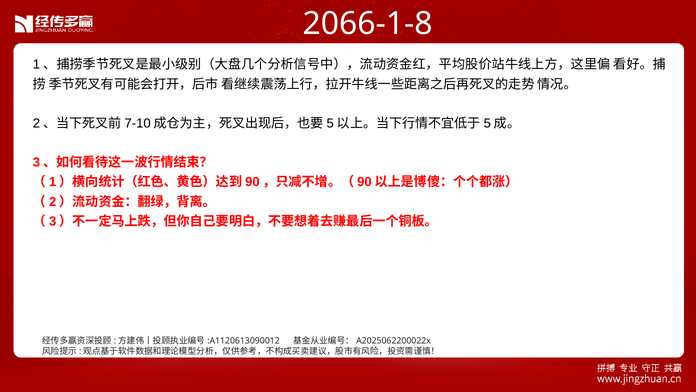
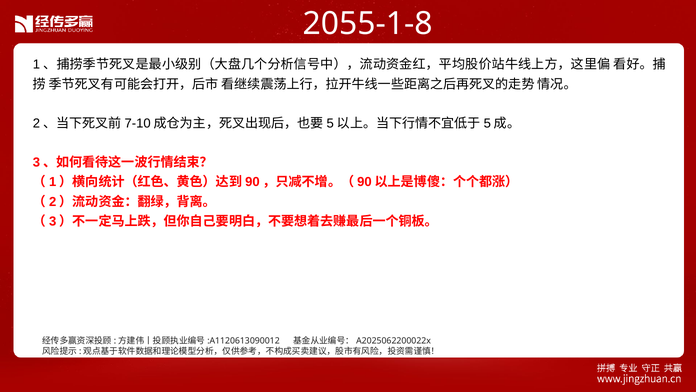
2066-1-8: 2066-1-8 -> 2055-1-8 (368, 24)
